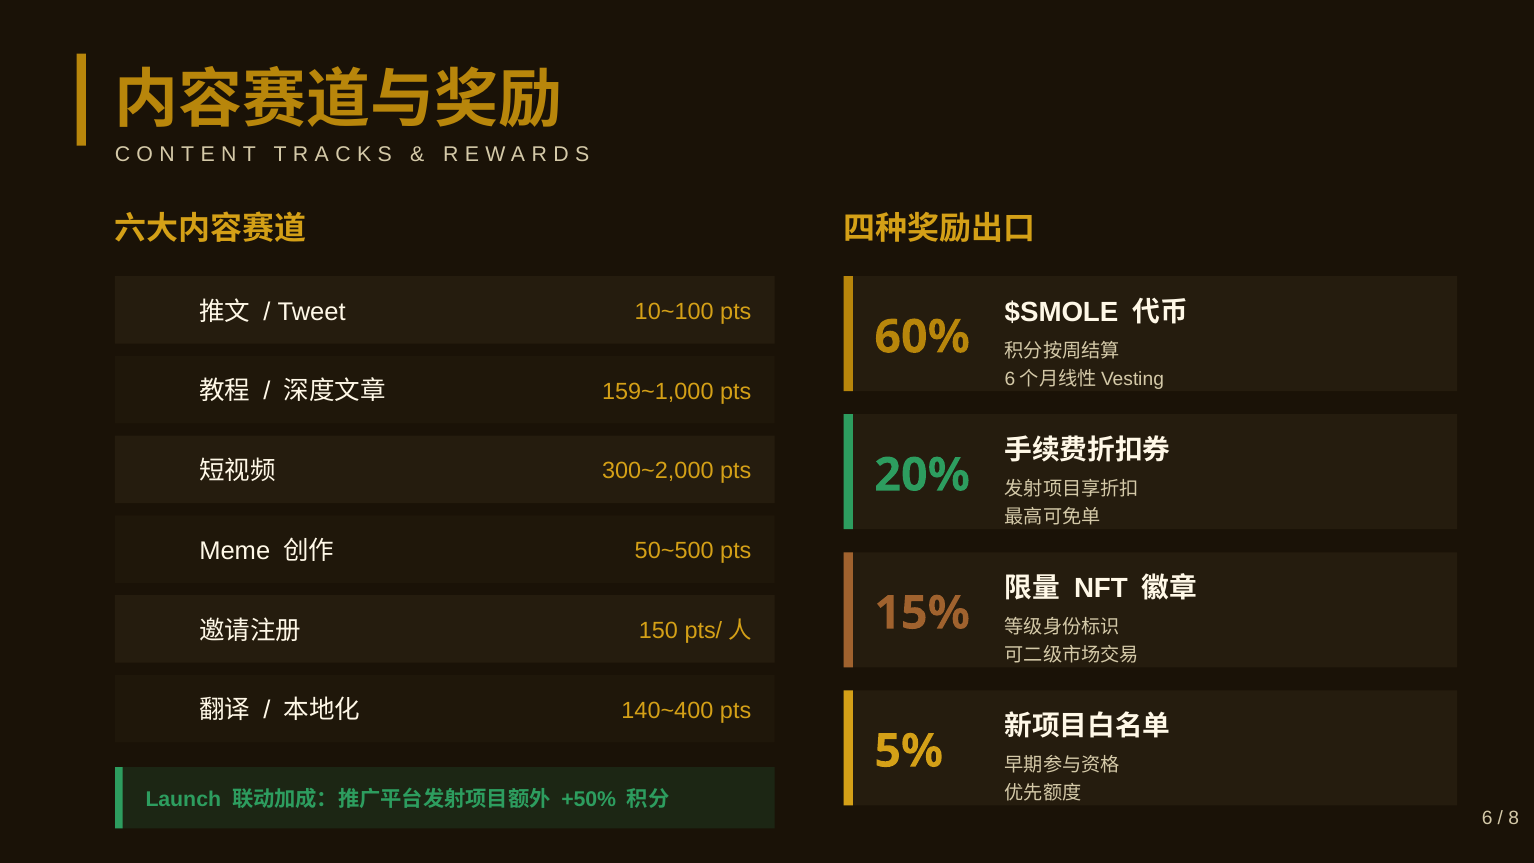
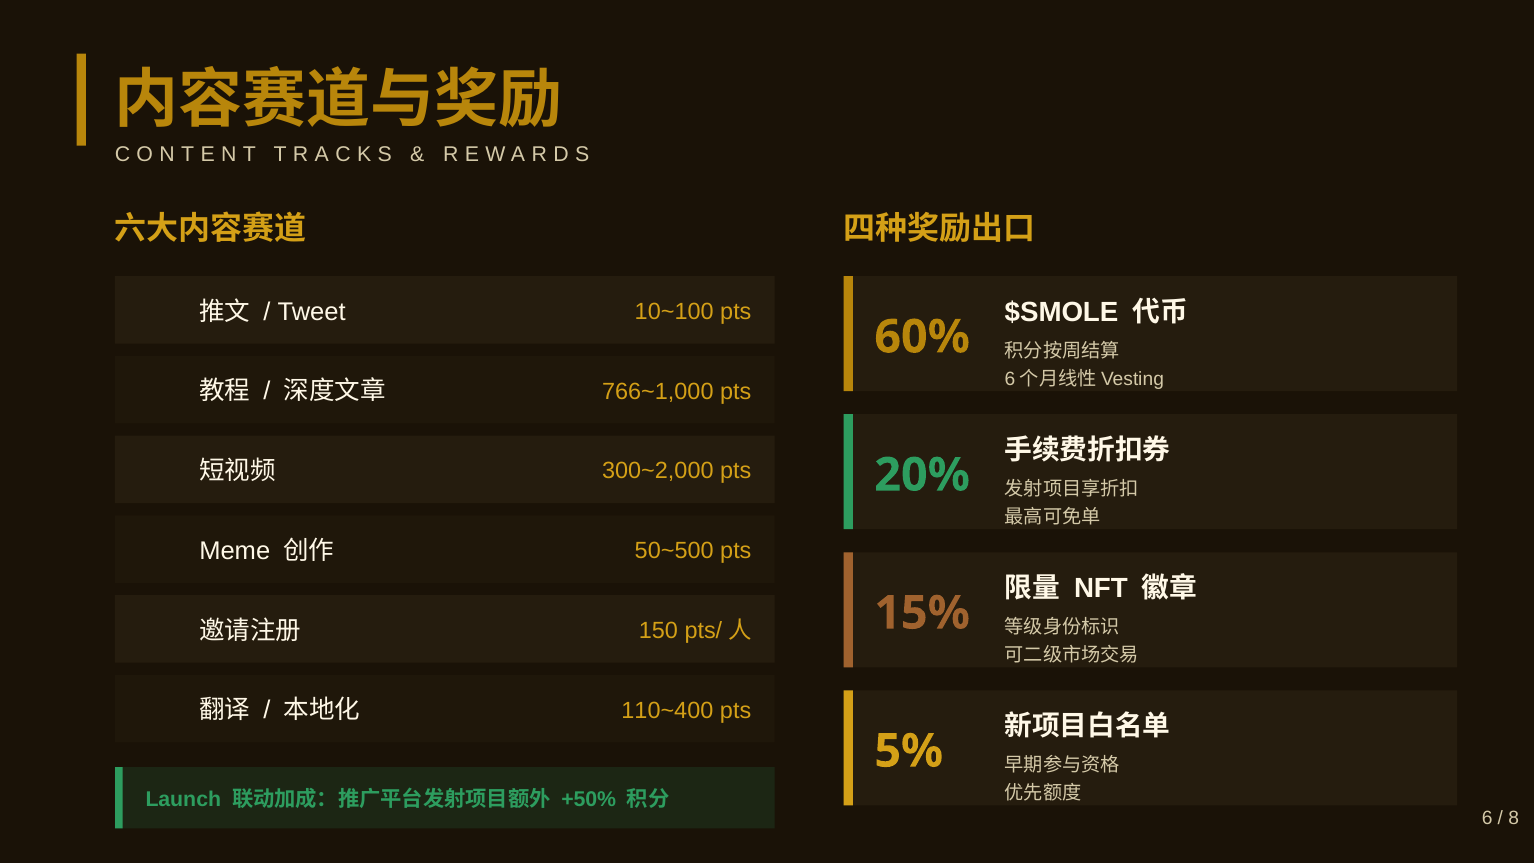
159~1,000: 159~1,000 -> 766~1,000 (658, 391)
140~400: 140~400 -> 110~400 (667, 710)
